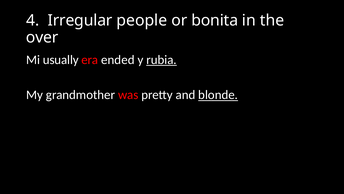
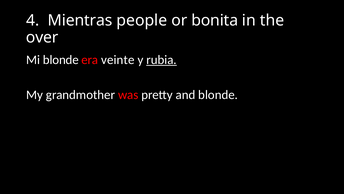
Irregular: Irregular -> Mientras (80, 20)
Mi usually: usually -> blonde (61, 60)
ended: ended -> veinte (118, 60)
blonde underline: present -> none (218, 95)
